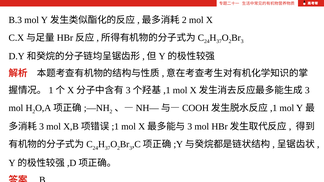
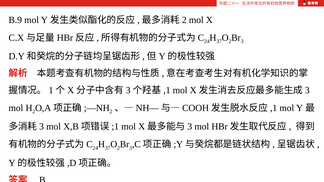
B.3: B.3 -> B.9 (15, 20)
